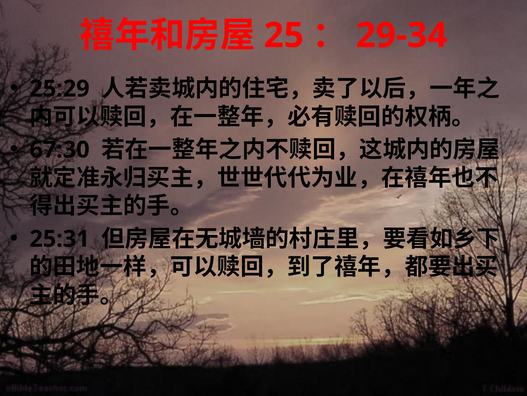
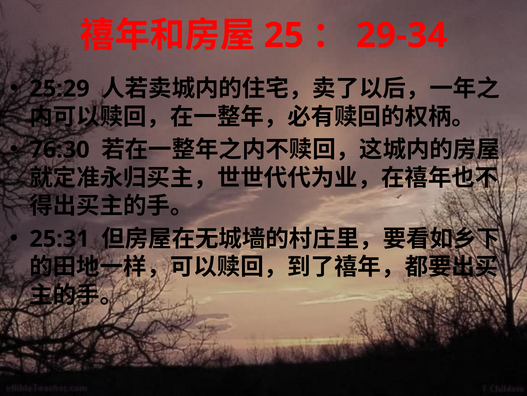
67:30: 67:30 -> 76:30 (60, 150)
